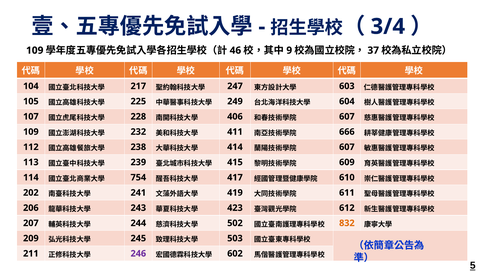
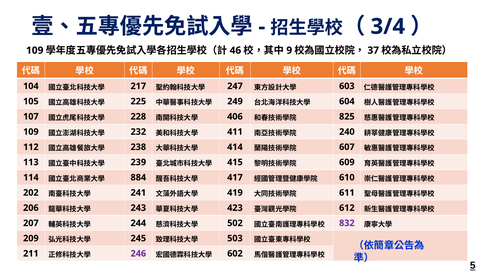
607: 607 -> 825 (347, 116)
666: 666 -> 240 (347, 132)
754: 754 -> 884 (138, 177)
832 colour: orange -> purple (347, 223)
